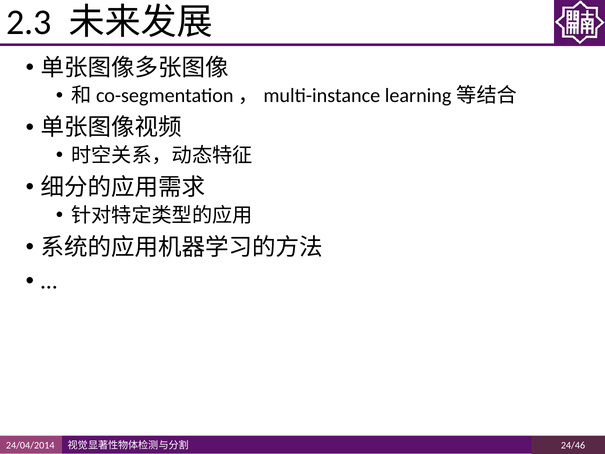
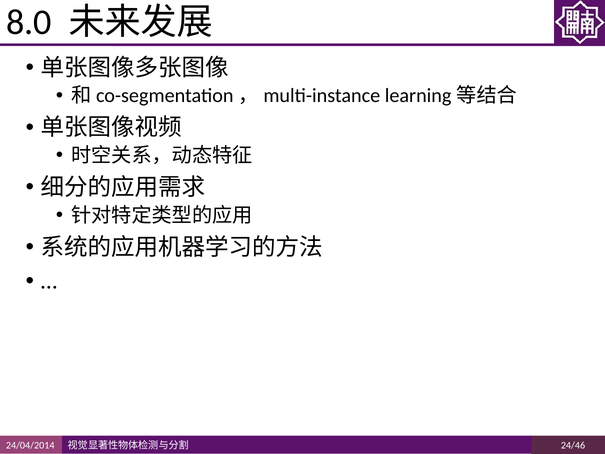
2.3: 2.3 -> 8.0 (29, 22)
